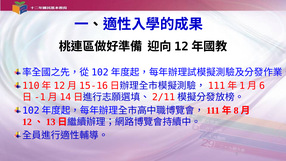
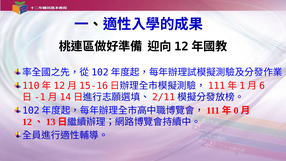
8: 8 -> 0 (236, 111)
